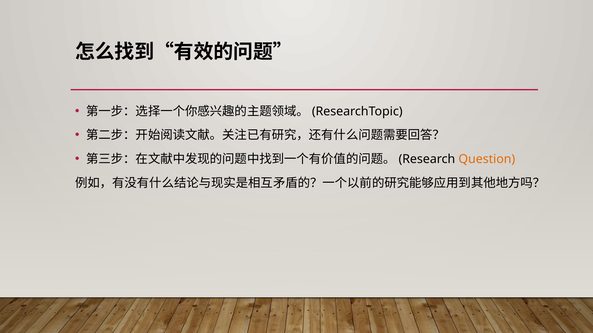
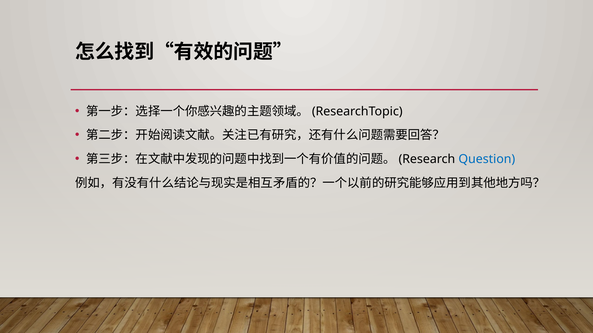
Question colour: orange -> blue (487, 159)
